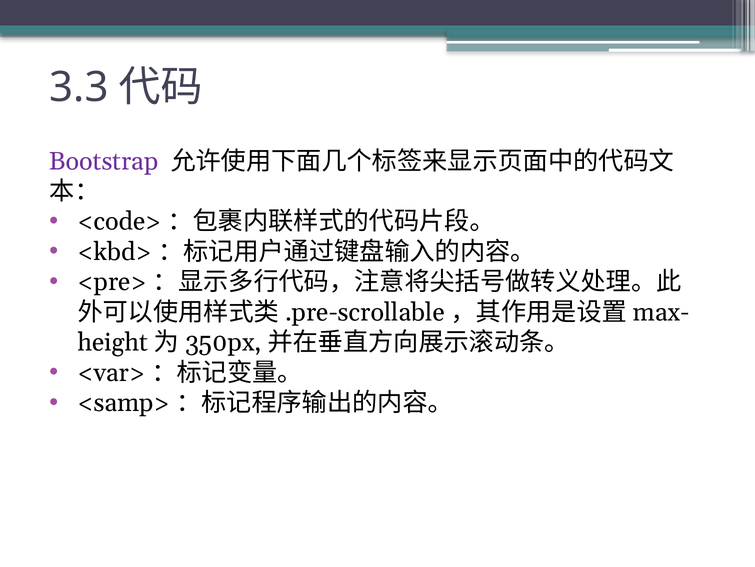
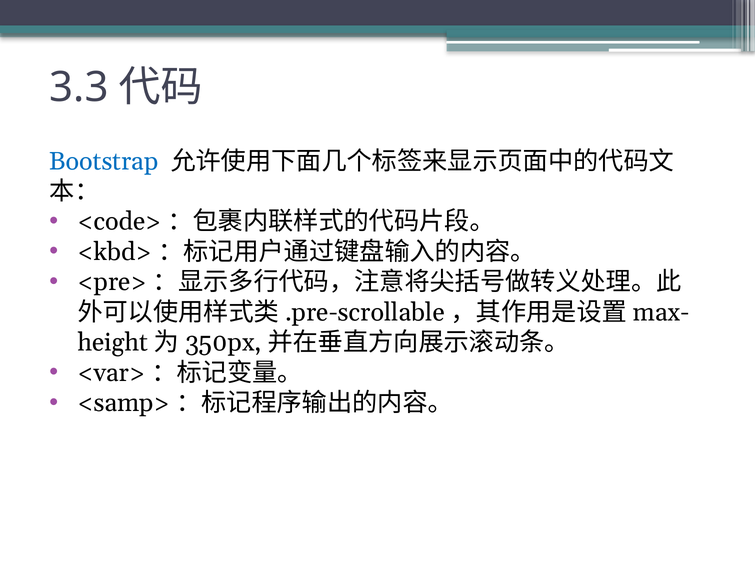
Bootstrap colour: purple -> blue (104, 161)
